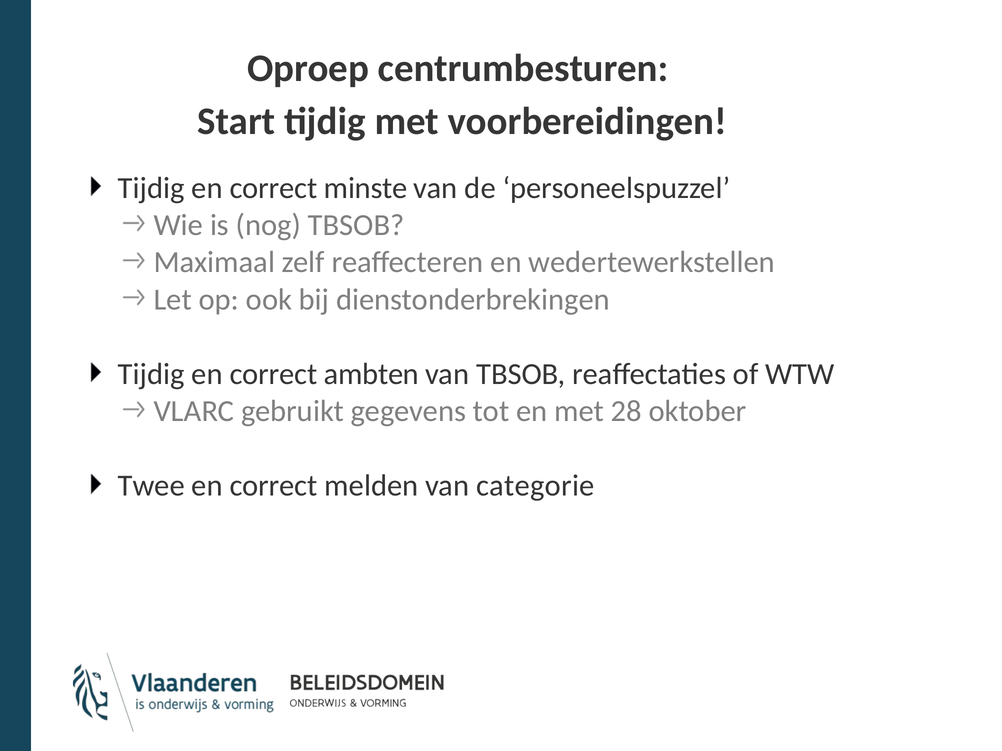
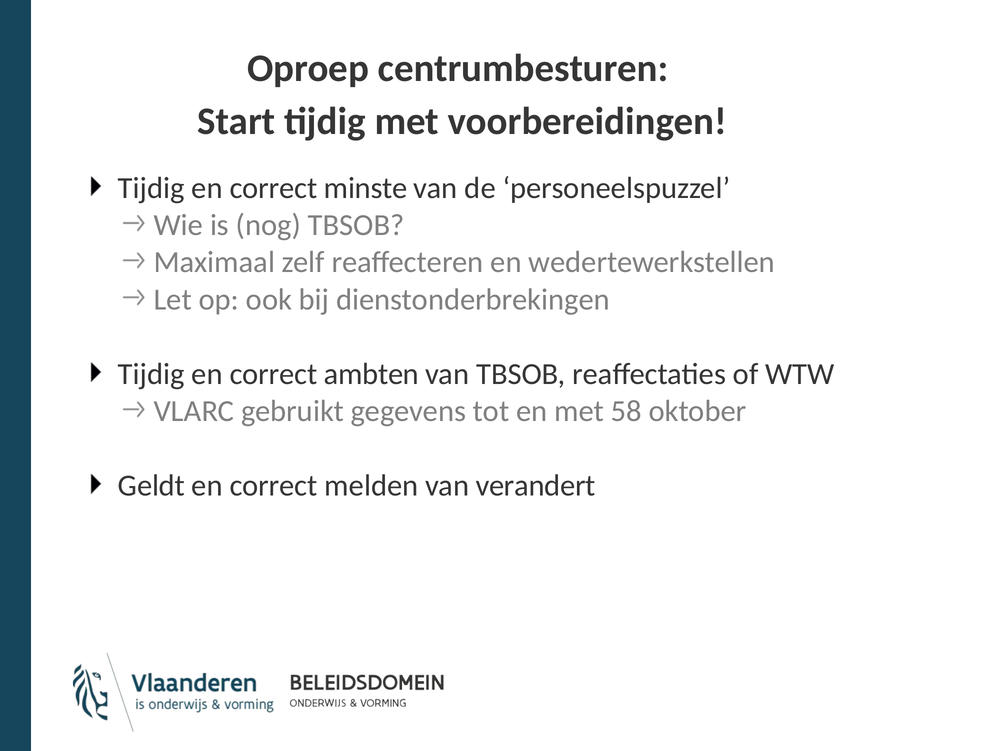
28: 28 -> 58 (626, 411)
Twee: Twee -> Geldt (151, 486)
categorie: categorie -> verandert (536, 486)
